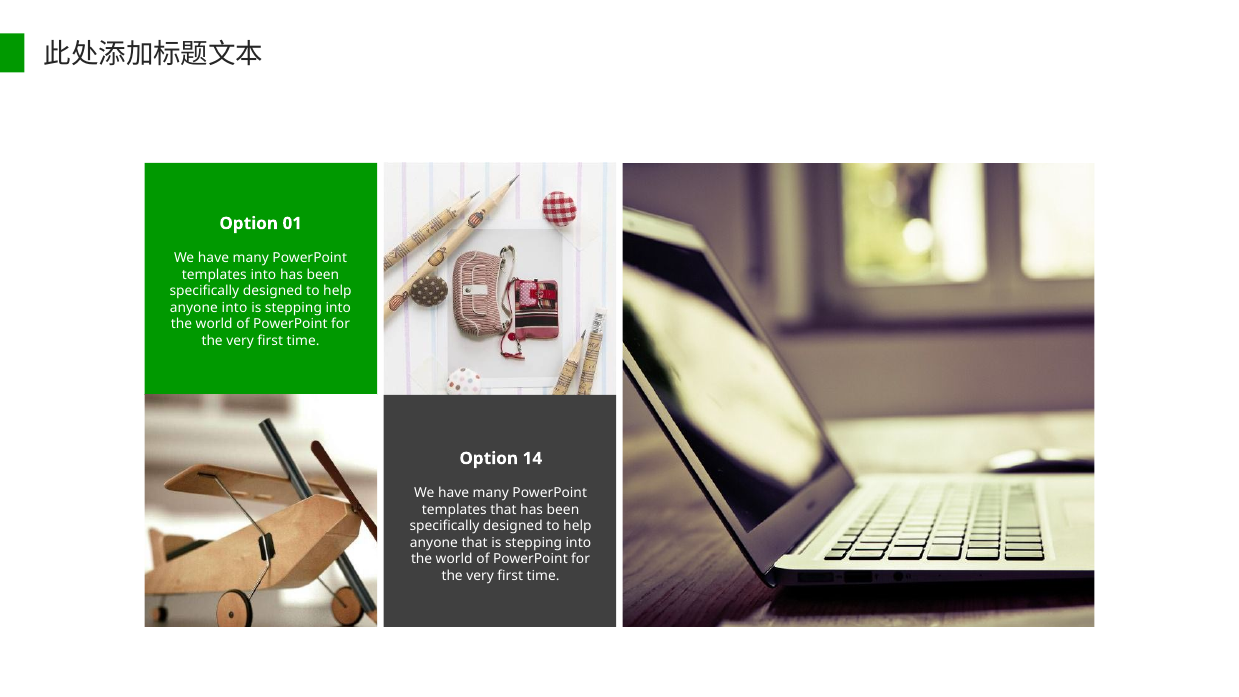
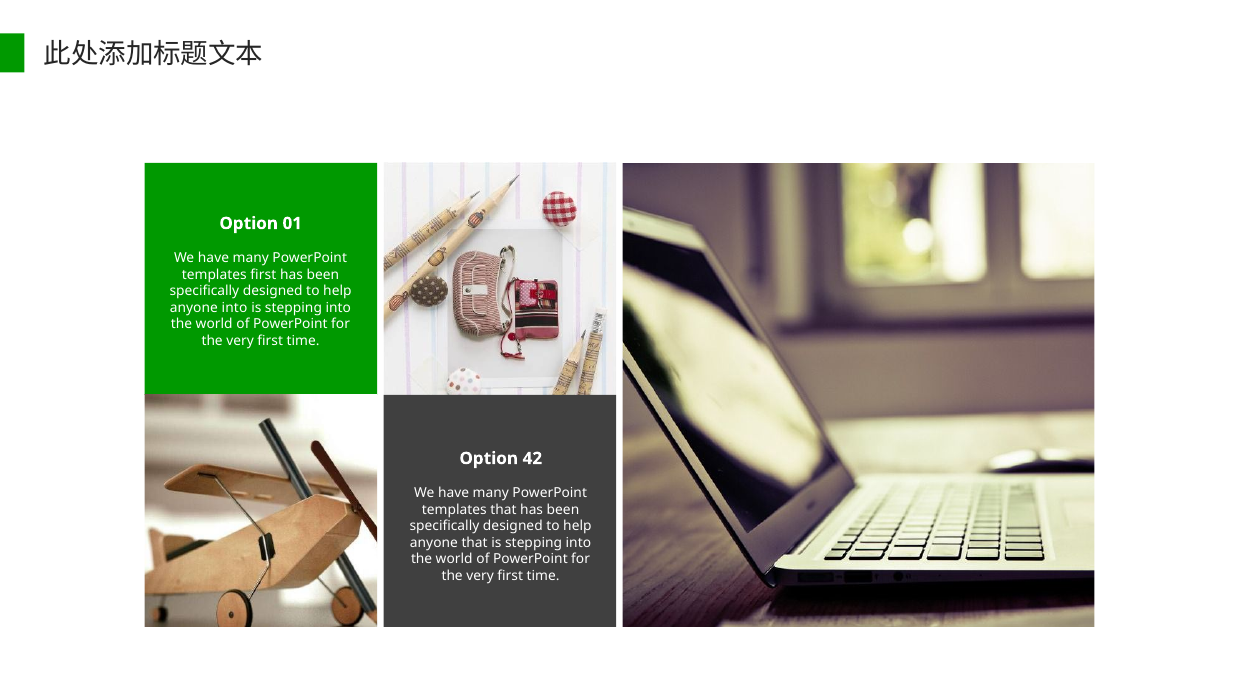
templates into: into -> first (263, 275)
14: 14 -> 42 (532, 458)
